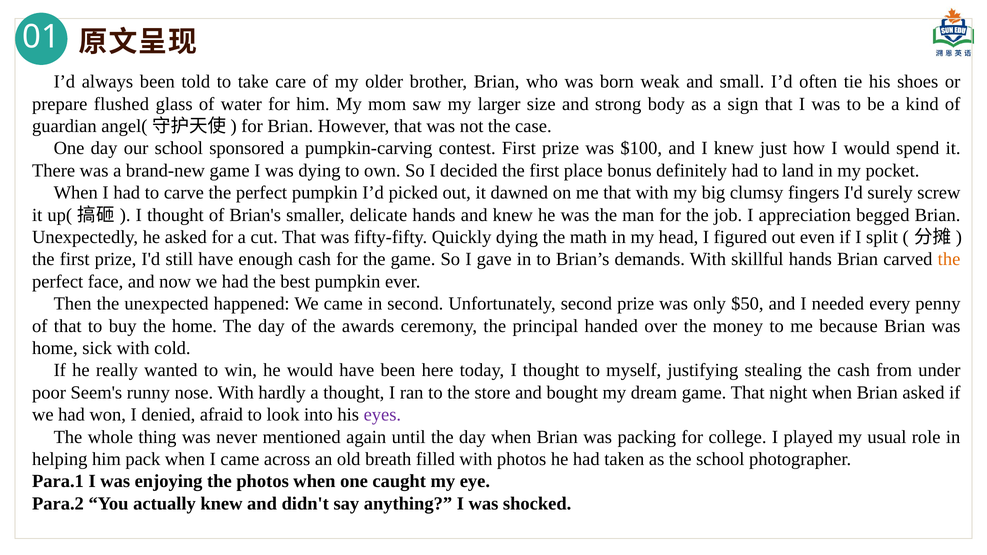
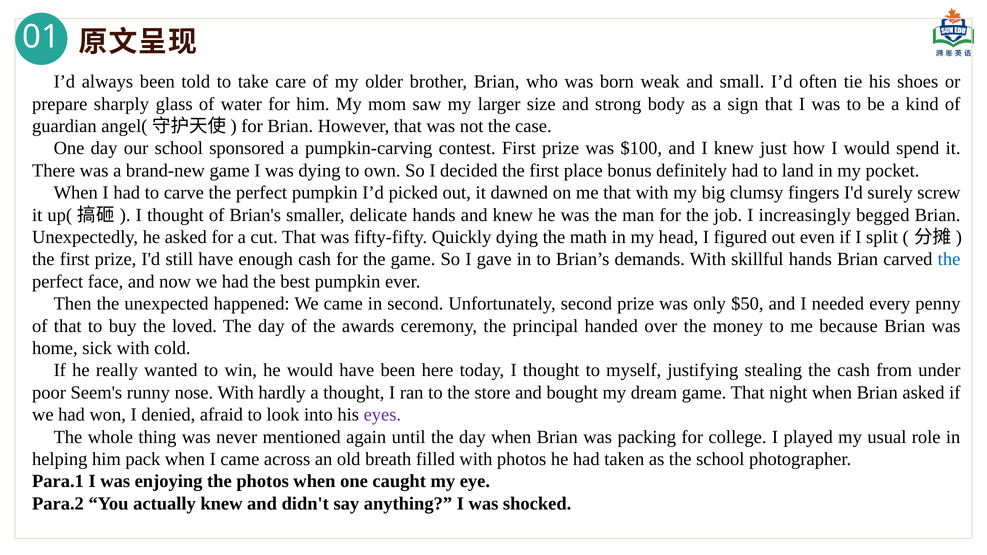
flushed: flushed -> sharply (121, 104)
appreciation: appreciation -> increasingly (805, 215)
the colour: orange -> blue (949, 259)
the home: home -> loved (194, 326)
